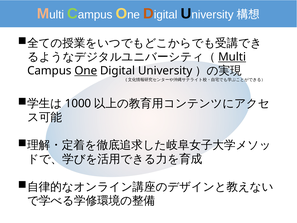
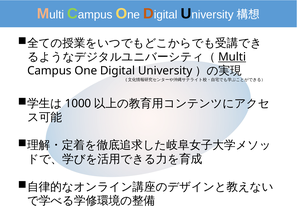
One underline: present -> none (86, 71)
